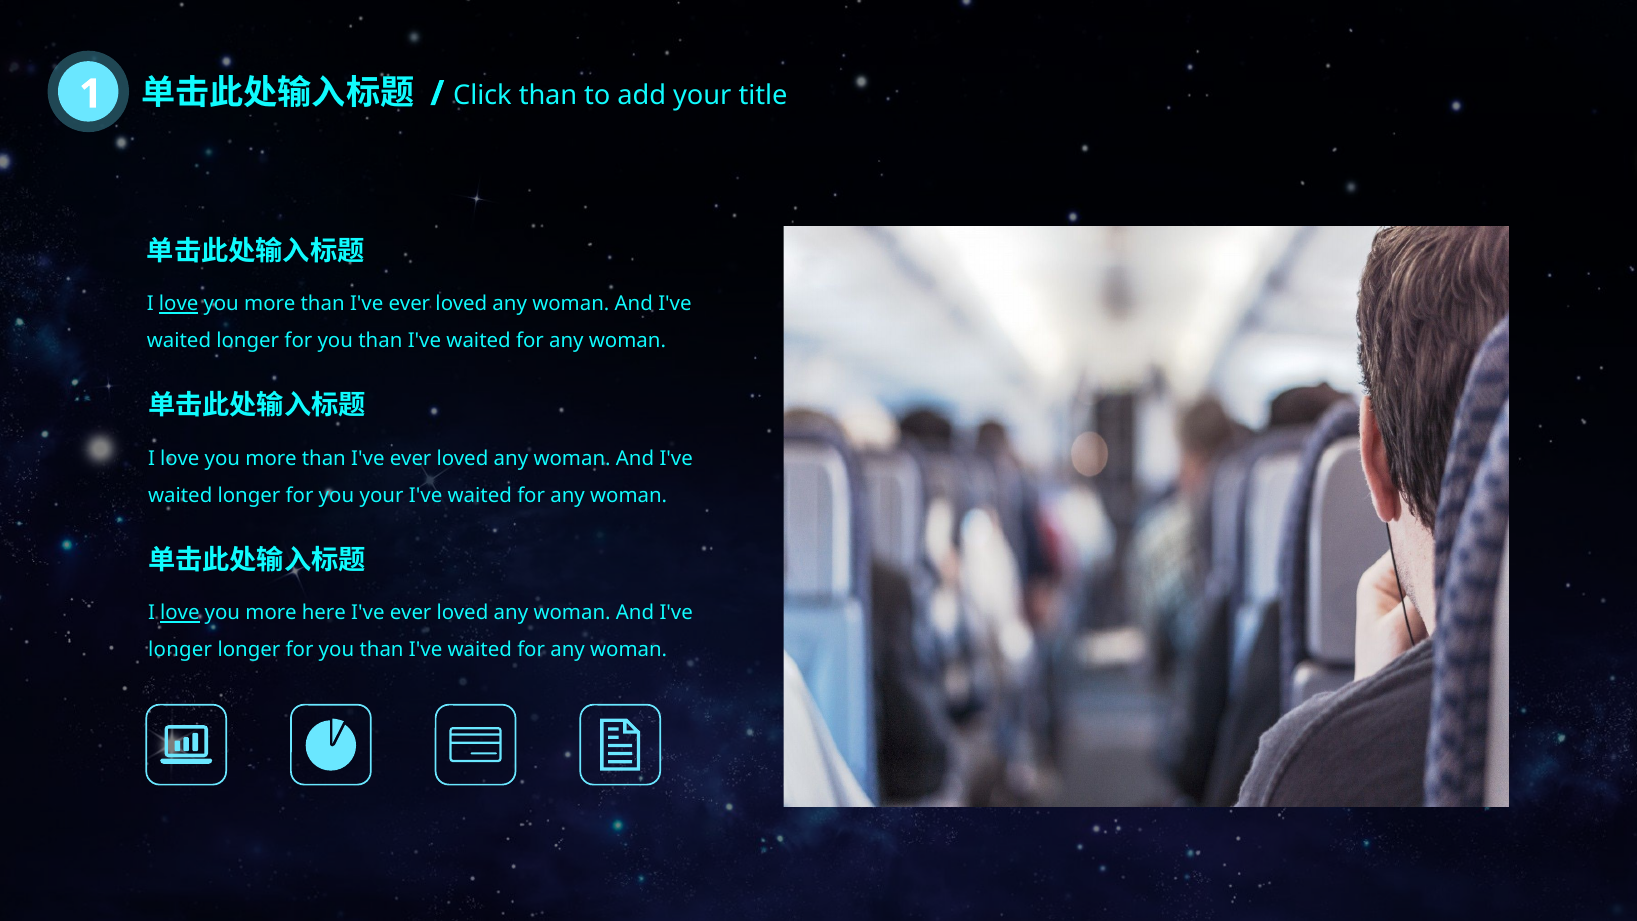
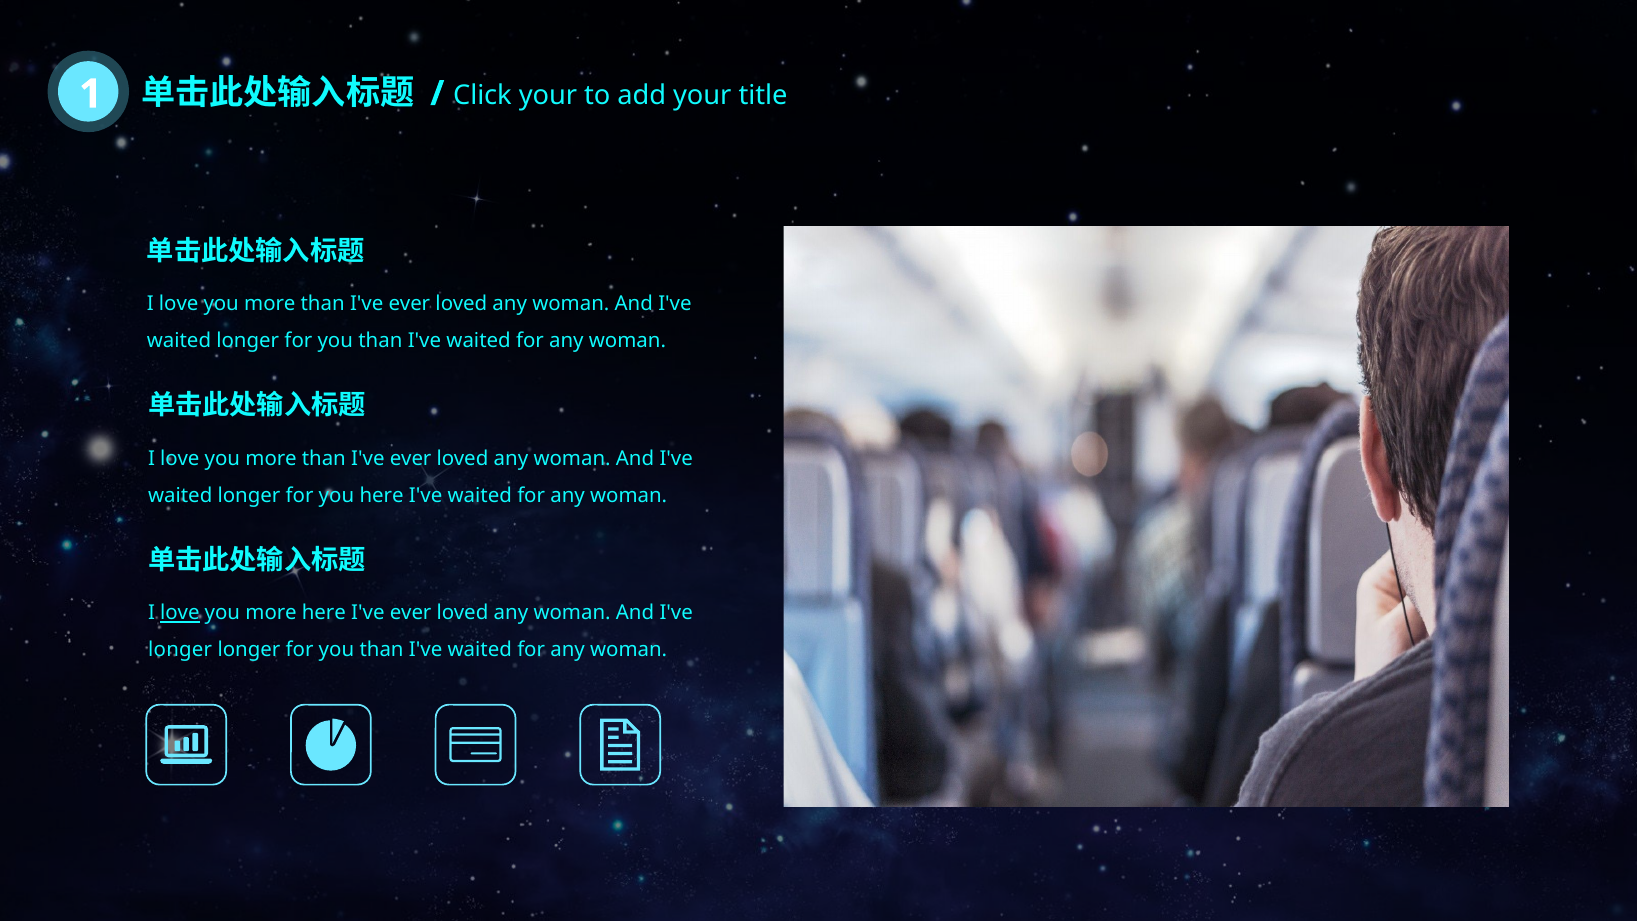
Click than: than -> your (548, 96)
love underline: present -> none (179, 304)
you your: your -> here (382, 496)
